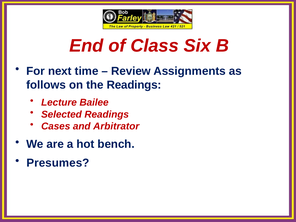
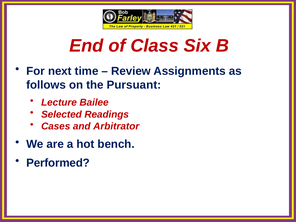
the Readings: Readings -> Pursuant (134, 85)
Presumes: Presumes -> Performed (58, 163)
